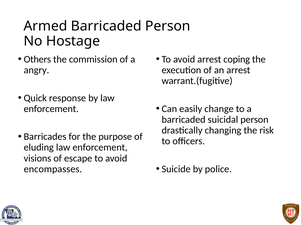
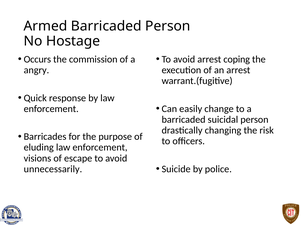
Others: Others -> Occurs (37, 60)
encompasses: encompasses -> unnecessarily (53, 170)
